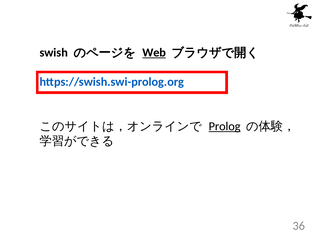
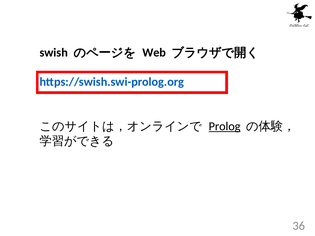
Web underline: present -> none (154, 53)
